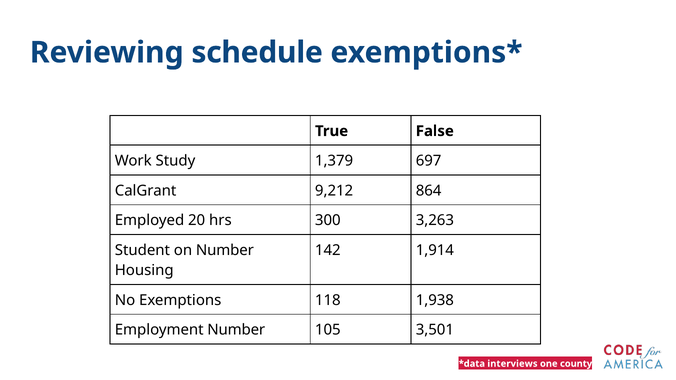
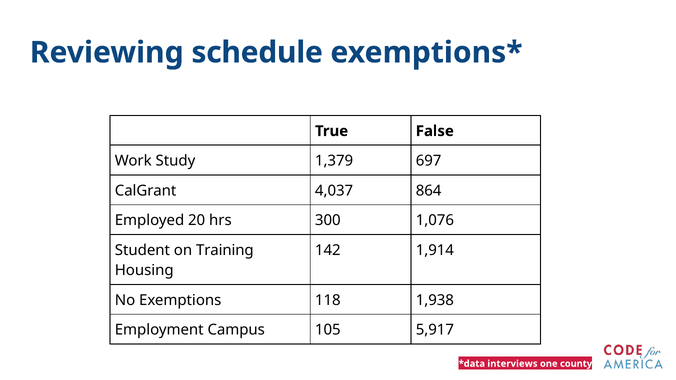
9,212: 9,212 -> 4,037 (334, 191)
3,263: 3,263 -> 1,076 (435, 221)
on Number: Number -> Training (225, 250)
Employment Number: Number -> Campus (236, 330)
3,501: 3,501 -> 5,917 (435, 330)
